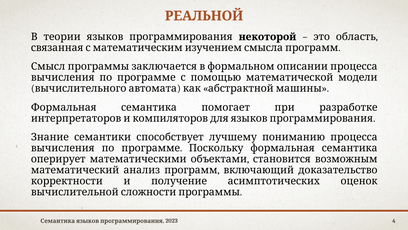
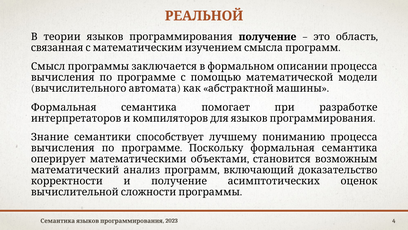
программирования некоторой: некоторой -> получение (268, 37)
